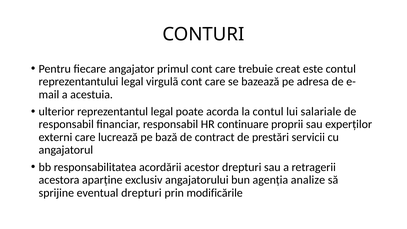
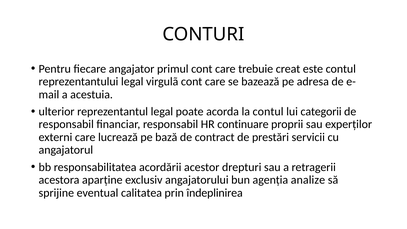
salariale: salariale -> categorii (321, 112)
eventual drepturi: drepturi -> calitatea (141, 193)
modificările: modificările -> îndeplinirea (215, 193)
